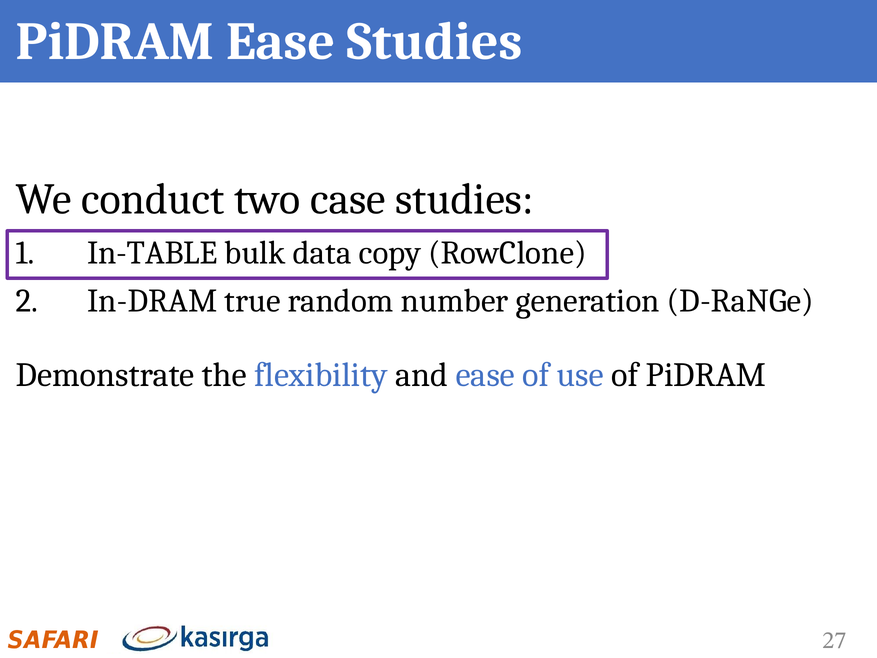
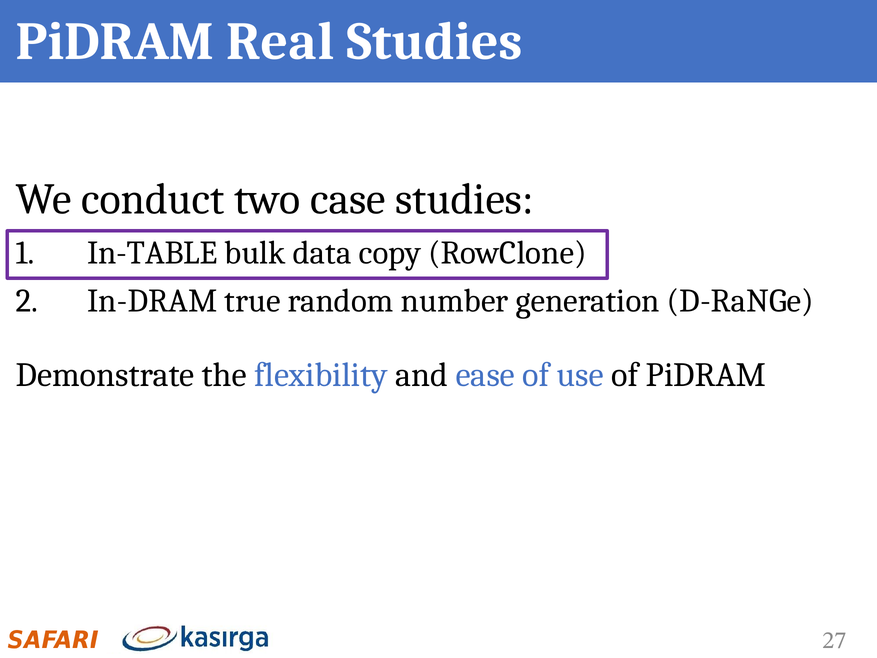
PiDRAM Ease: Ease -> Real (280, 41)
